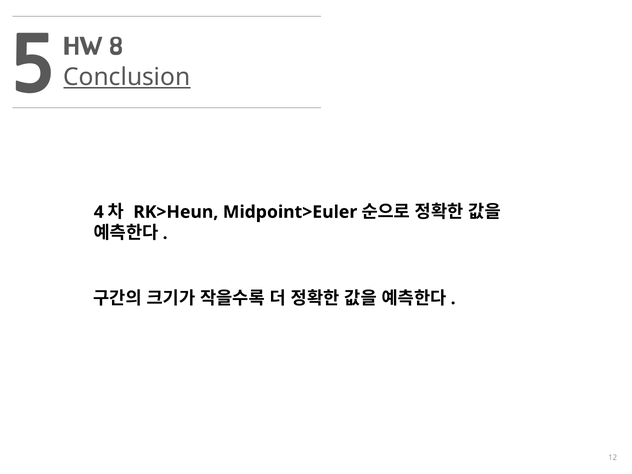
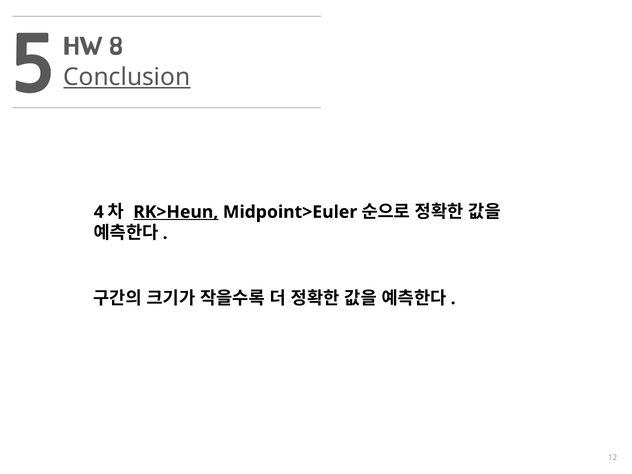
RK>Heun underline: none -> present (176, 212)
